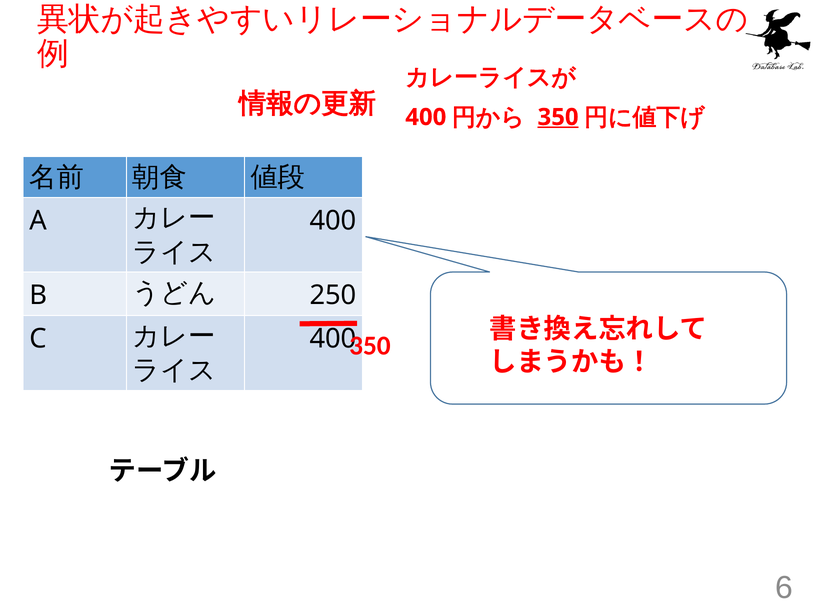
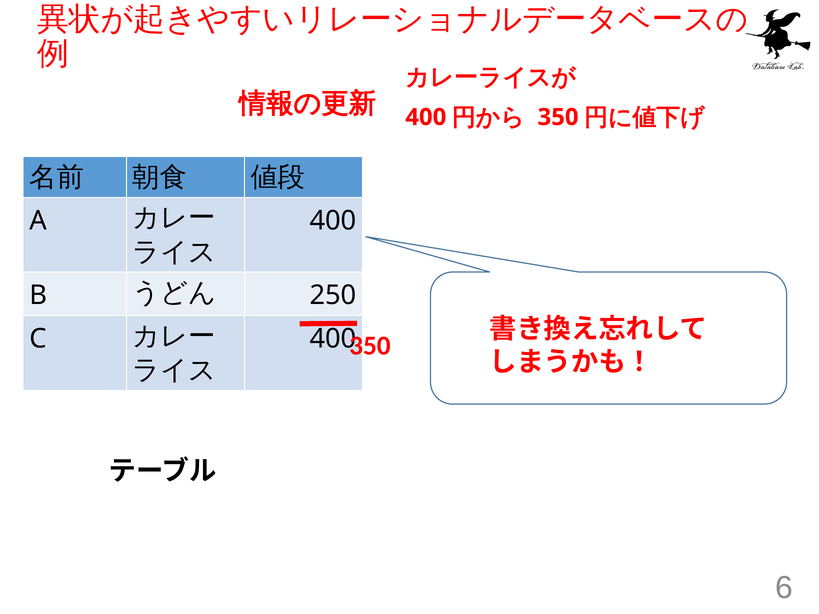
350 underline: present -> none (558, 117)
